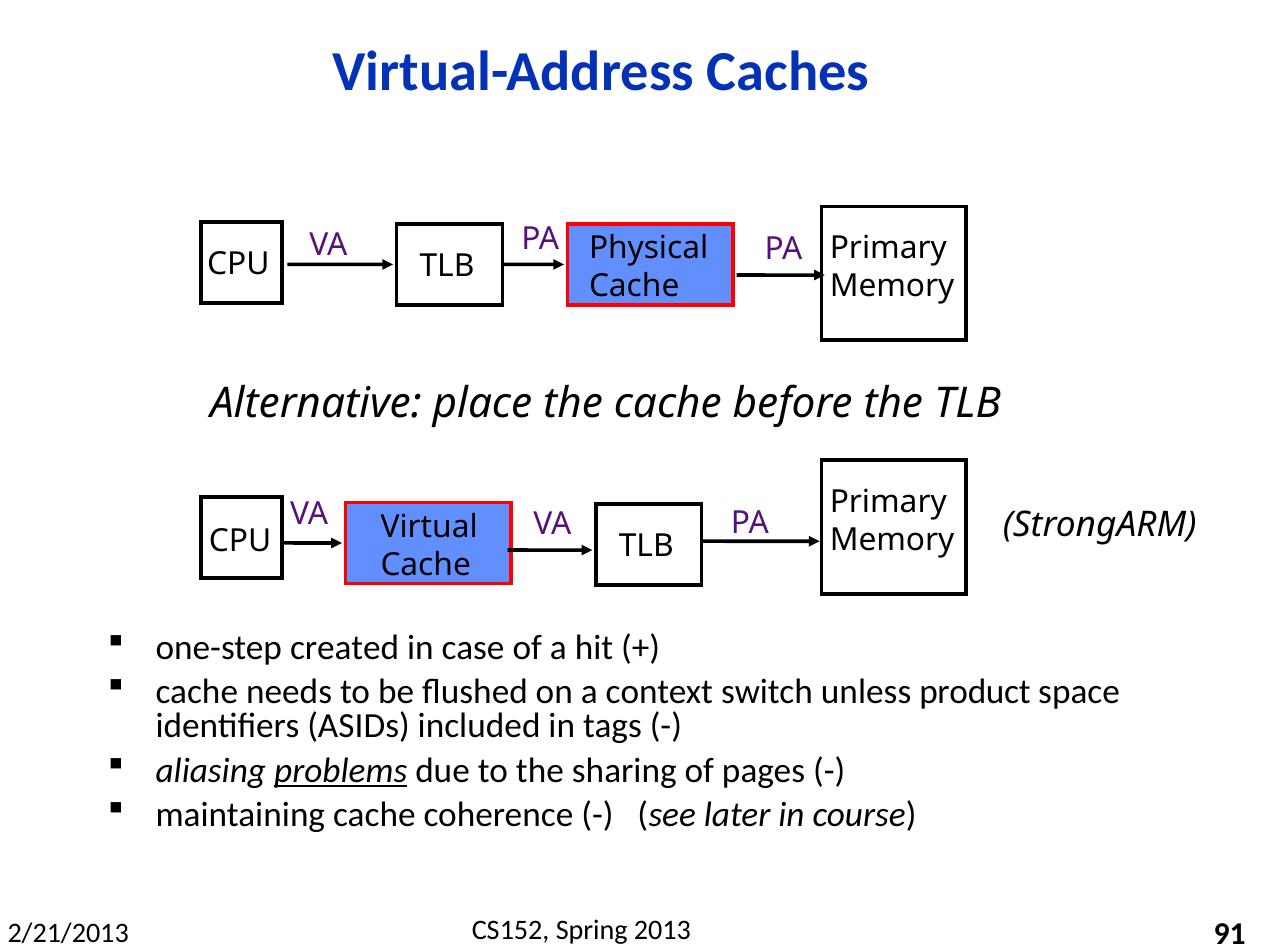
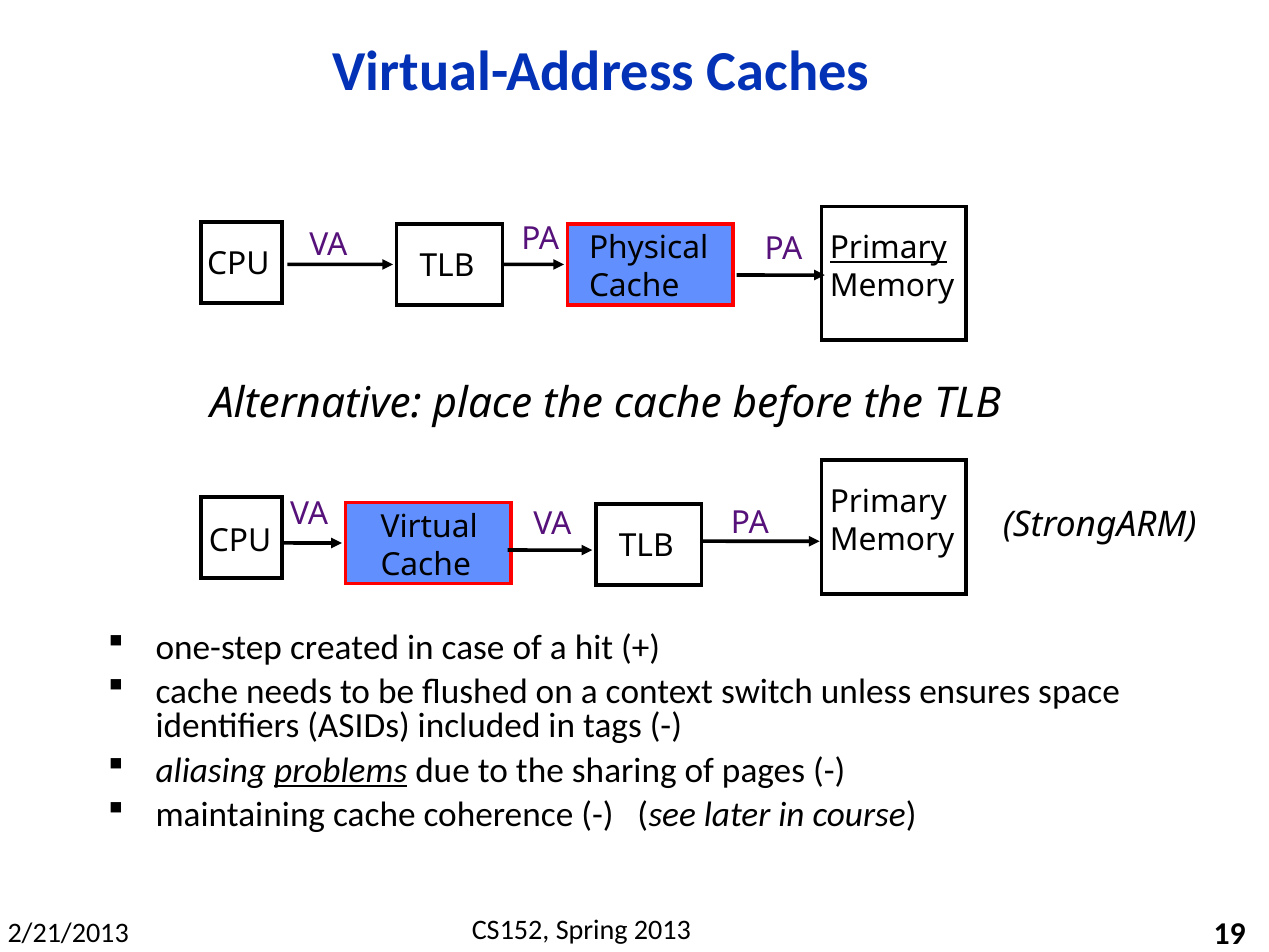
Primary underline: none -> present (888, 248)
product: product -> ensures (975, 692)
91: 91 -> 19 (1230, 933)
